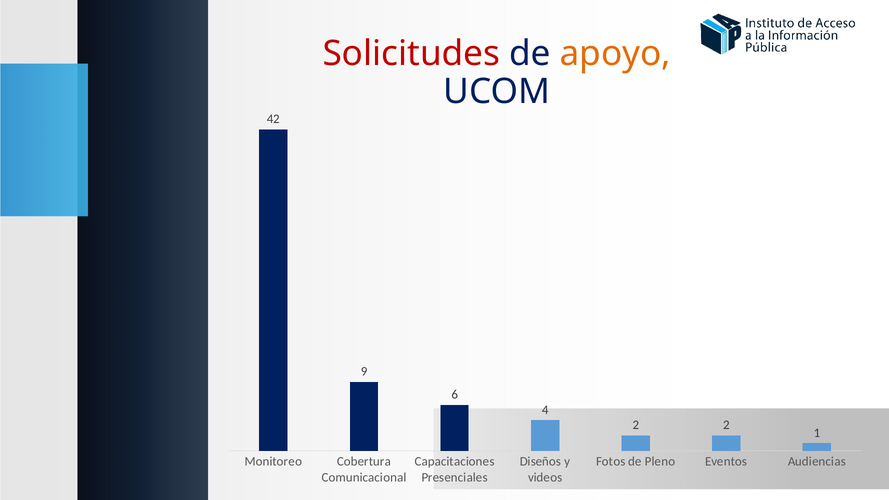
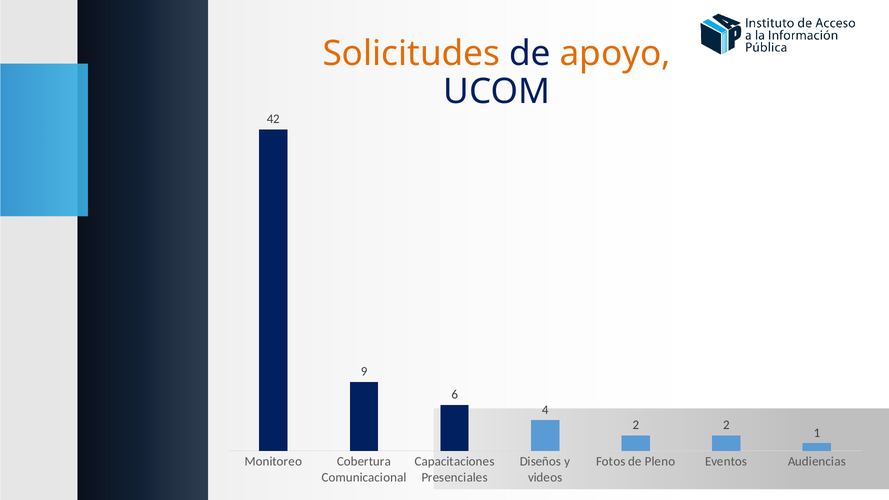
Solicitudes colour: red -> orange (411, 53)
